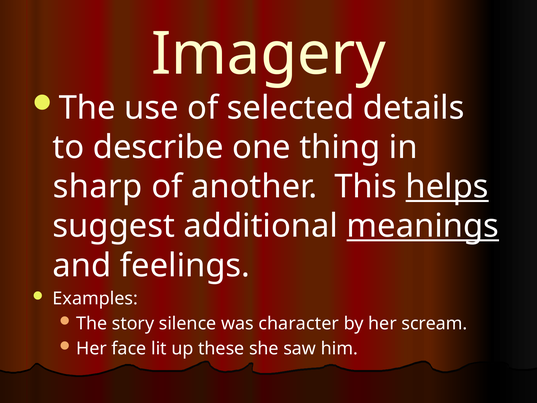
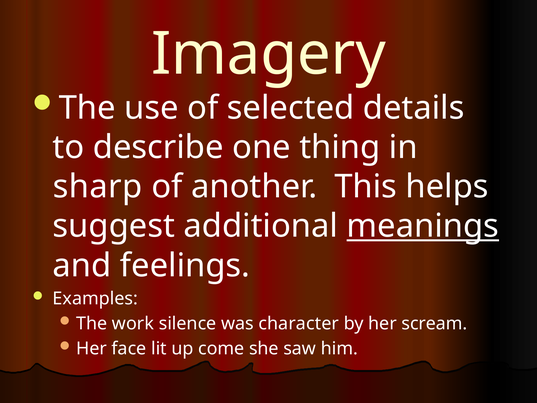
helps underline: present -> none (447, 187)
story: story -> work (133, 323)
these: these -> come (221, 348)
